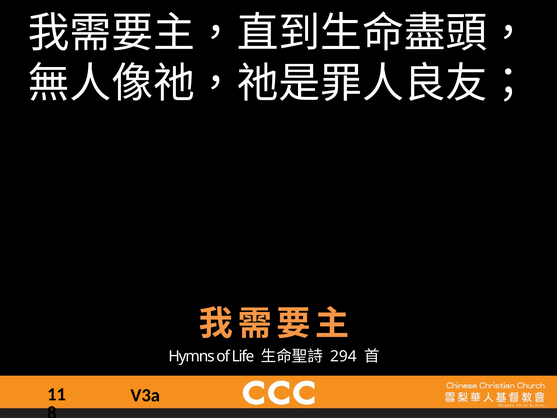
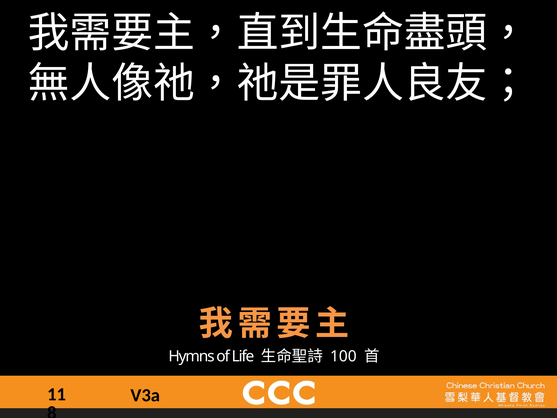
294: 294 -> 100 (343, 356)
